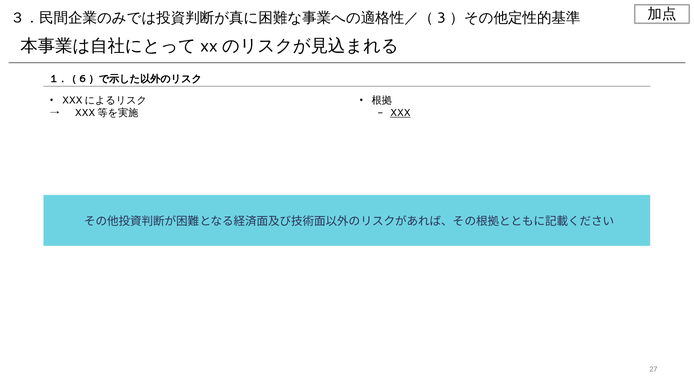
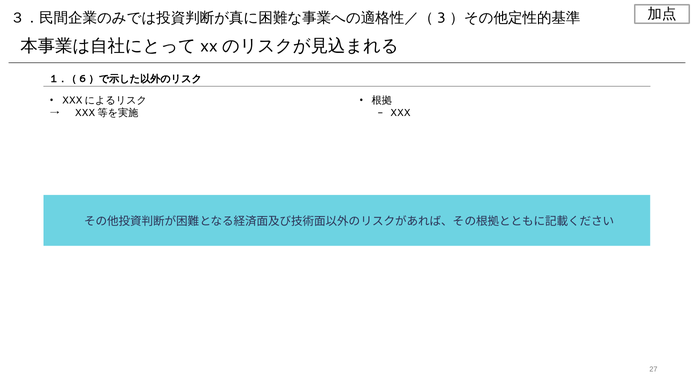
XXX underline: present -> none (400, 113)
